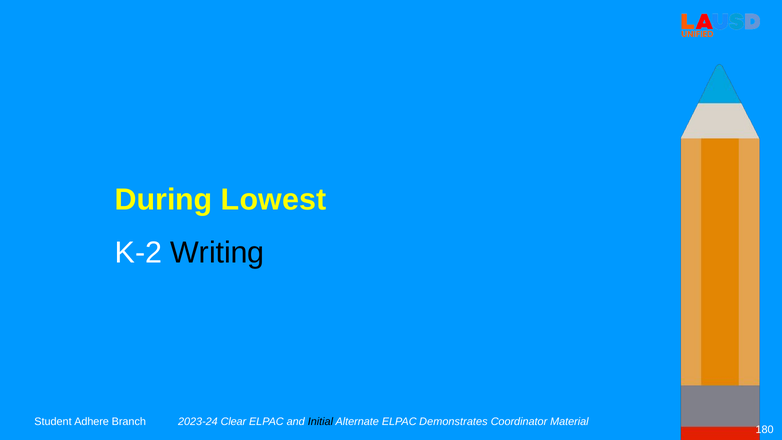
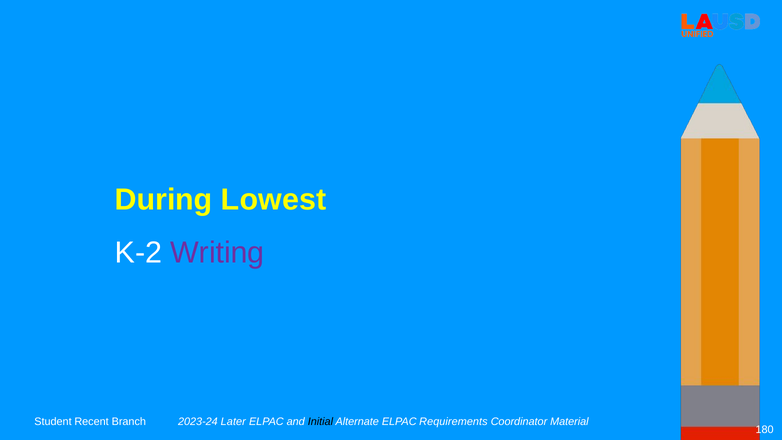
Writing colour: black -> purple (217, 253)
Adhere: Adhere -> Recent (92, 422)
Clear: Clear -> Later (233, 422)
Demonstrates: Demonstrates -> Requirements (453, 422)
